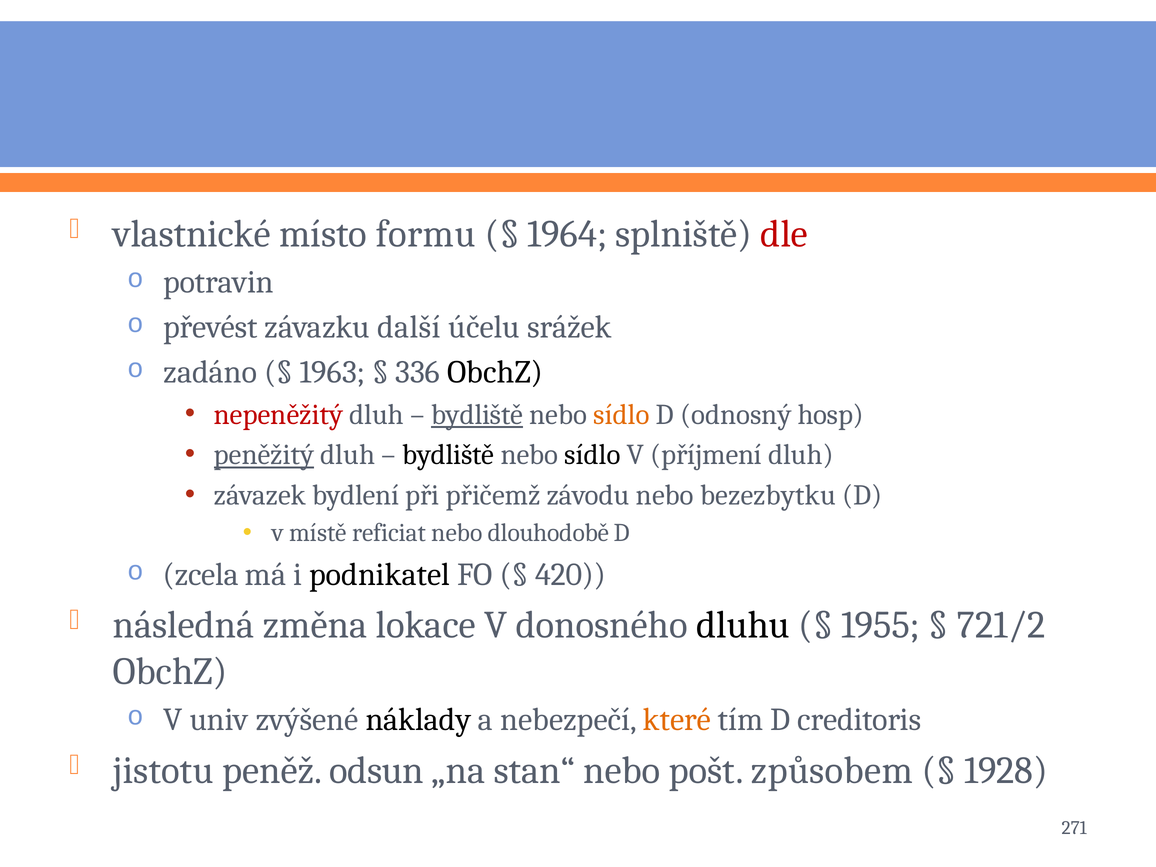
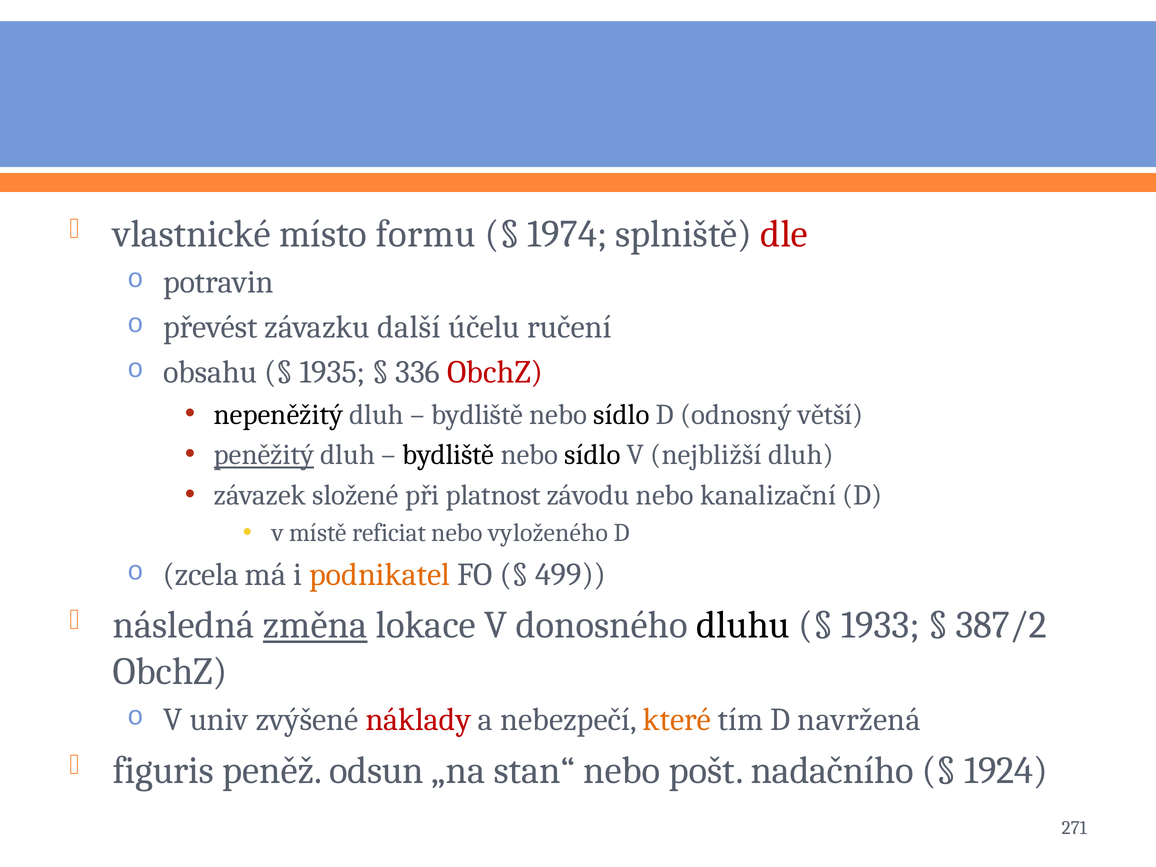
1964: 1964 -> 1974 (567, 234)
srážek: srážek -> ručení (569, 327)
zadáno: zadáno -> obsahu (210, 372)
1963: 1963 -> 1935 (332, 372)
ObchZ colour: black -> red (495, 372)
nepeněžitý colour: red -> black (278, 414)
bydliště underline: present -> none (477, 414)
sídlo colour: orange -> black (621, 414)
hosp: hosp -> větší (831, 414)
příjmení: příjmení -> nejbližší (706, 455)
bydlení: bydlení -> složené (355, 495)
přičemž: přičemž -> platnost (493, 495)
bezezbytku: bezezbytku -> kanalizační (768, 495)
dlouhodobě: dlouhodobě -> vyloženého (548, 533)
podnikatel colour: black -> orange (380, 575)
420: 420 -> 499 (571, 575)
změna underline: none -> present (315, 625)
1955: 1955 -> 1933 (880, 625)
721/2: 721/2 -> 387/2 (1001, 625)
náklady colour: black -> red (418, 720)
creditoris: creditoris -> navržená (859, 720)
jistotu: jistotu -> figuris (163, 770)
způsobem: způsobem -> nadačního (832, 770)
1928: 1928 -> 1924 (1006, 770)
